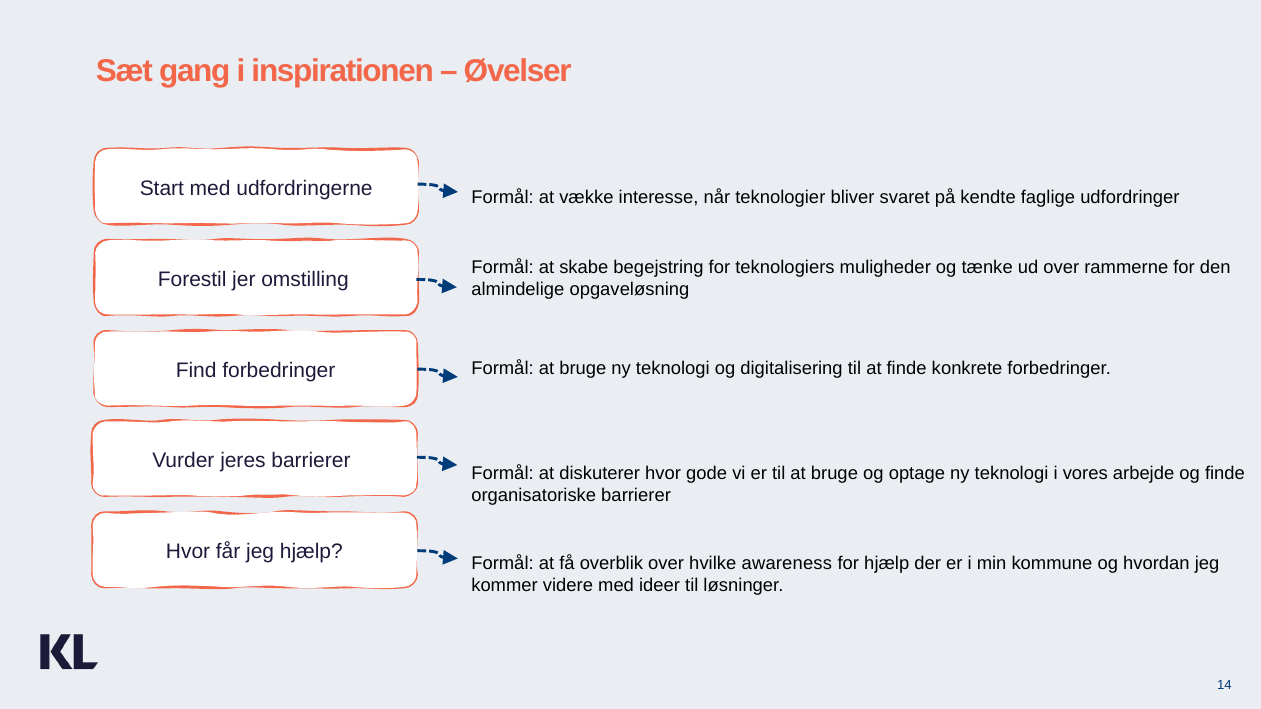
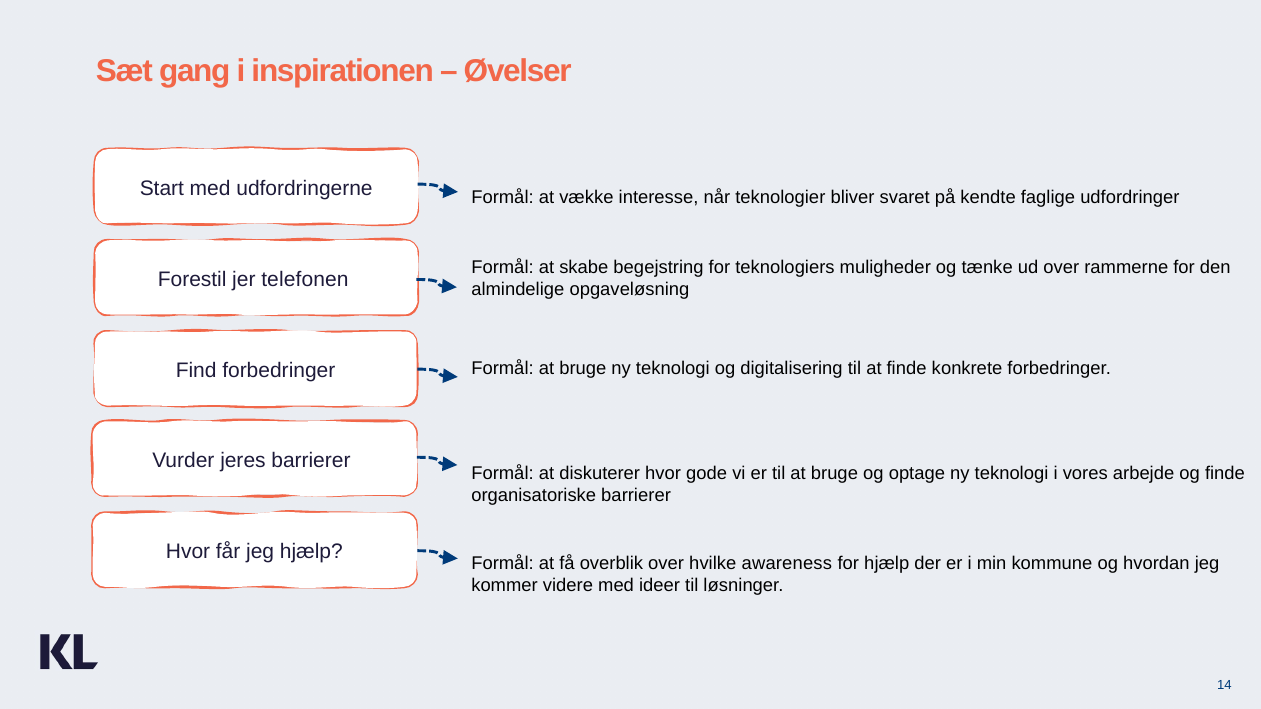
omstilling: omstilling -> telefonen (305, 280)
